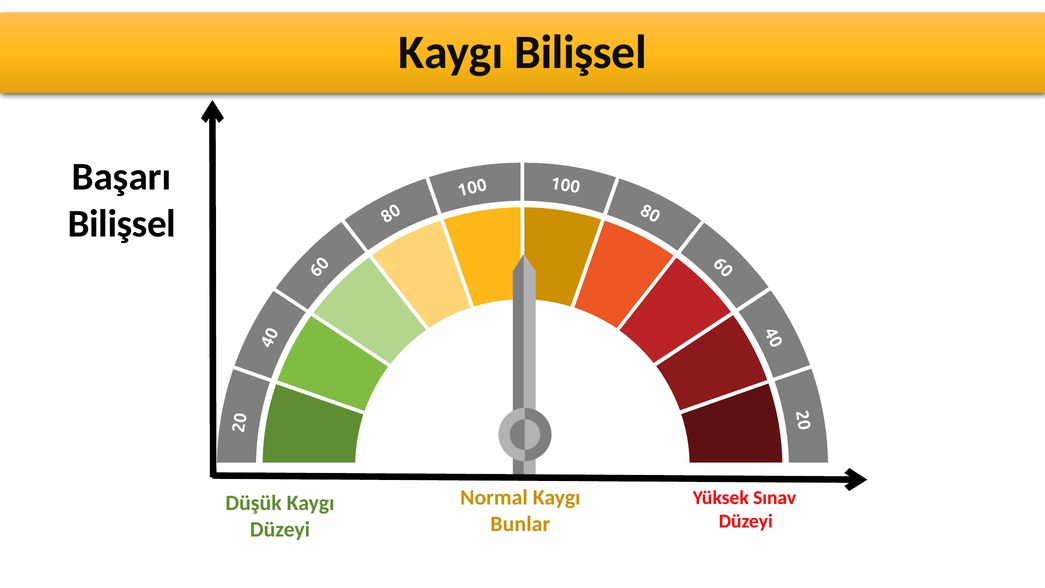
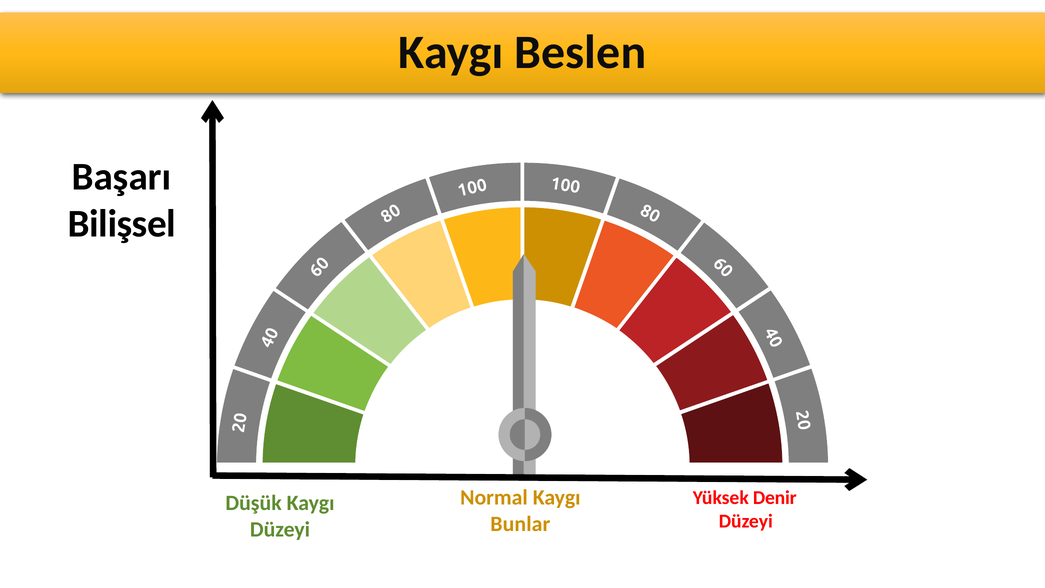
Kaygı Bilişsel: Bilişsel -> Beslen (580, 53)
Sınav: Sınav -> Denir (775, 498)
